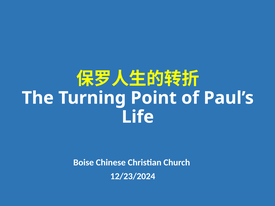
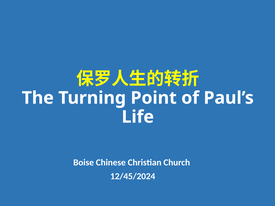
12/23/2024: 12/23/2024 -> 12/45/2024 (133, 176)
